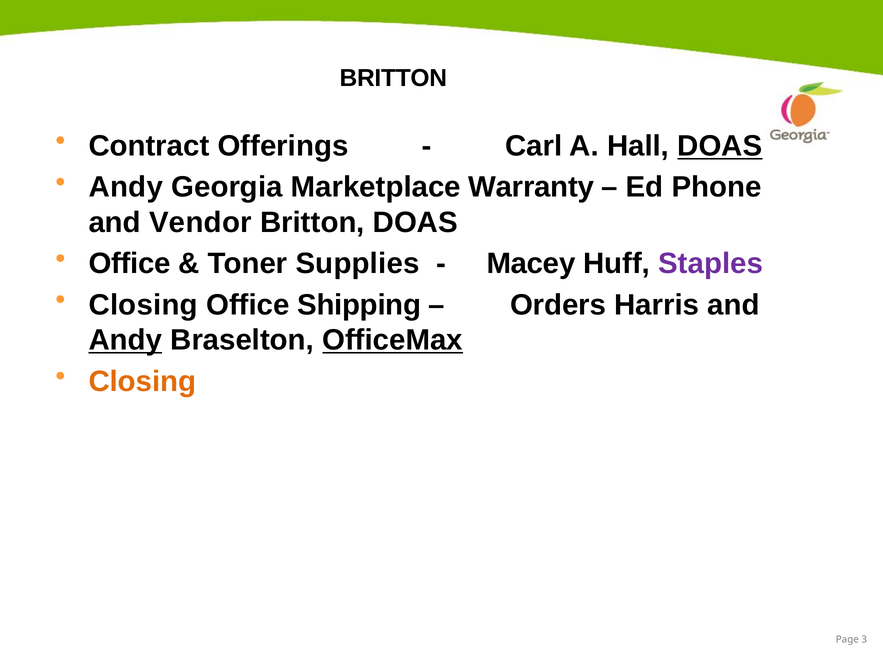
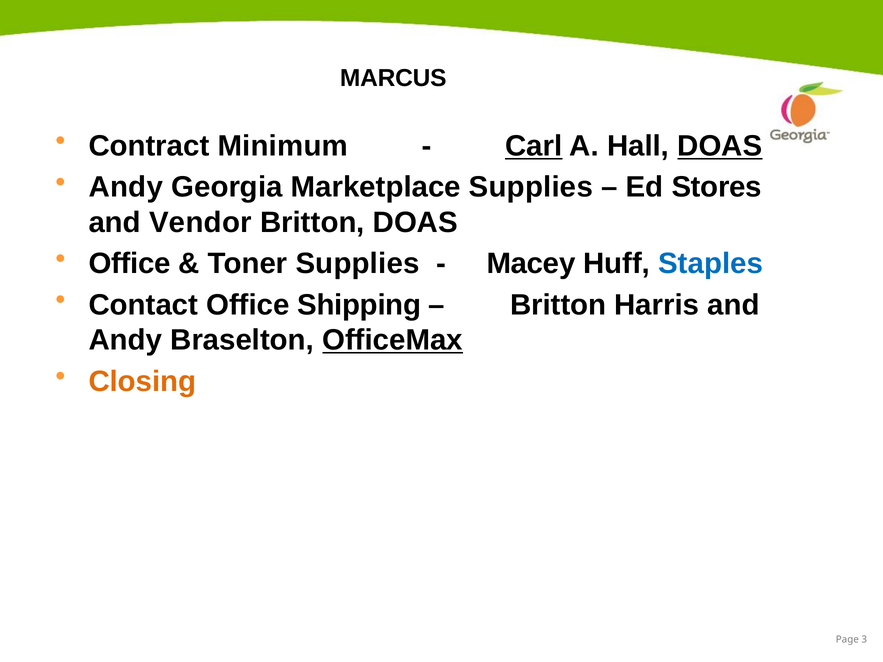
BRITTON: BRITTON -> MARCUS (393, 78)
Offerings: Offerings -> Minimum (283, 146)
Carl underline: none -> present (534, 146)
Marketplace Warranty: Warranty -> Supplies (531, 187)
Phone: Phone -> Stores (717, 187)
Staples colour: purple -> blue (711, 264)
Closing: Closing -> Contact (143, 305)
Orders: Orders -> Britton (558, 305)
Andy underline: present -> none (125, 340)
